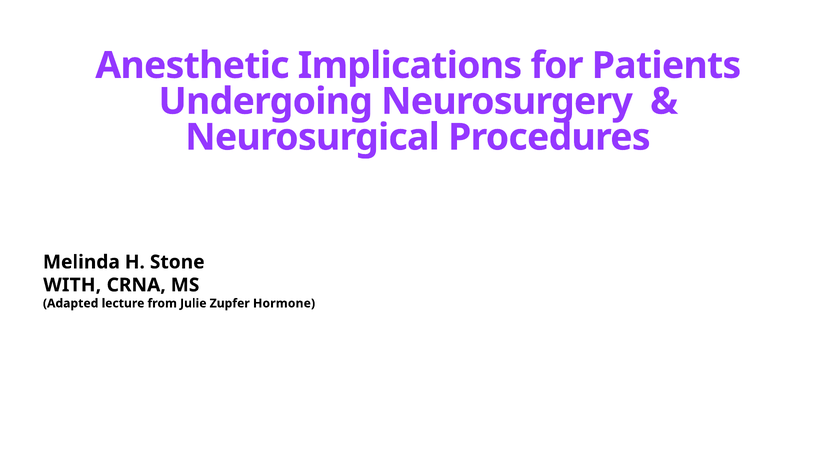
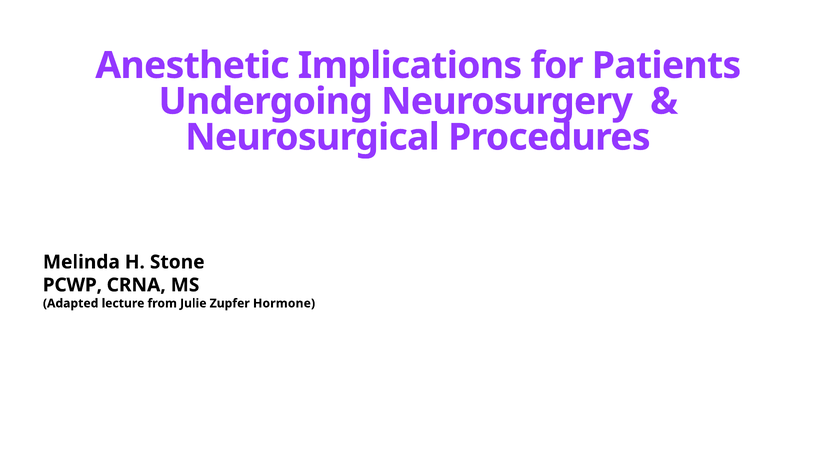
WITH: WITH -> PCWP (72, 285)
